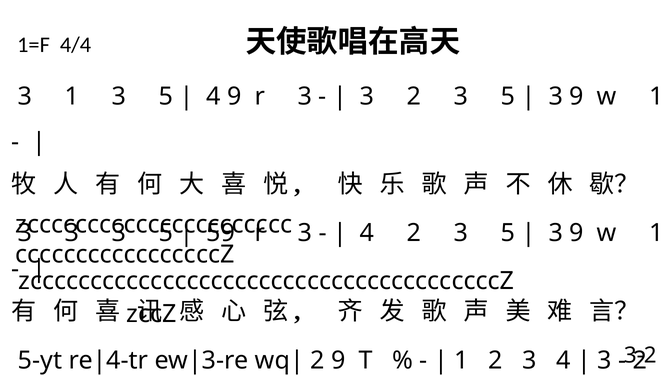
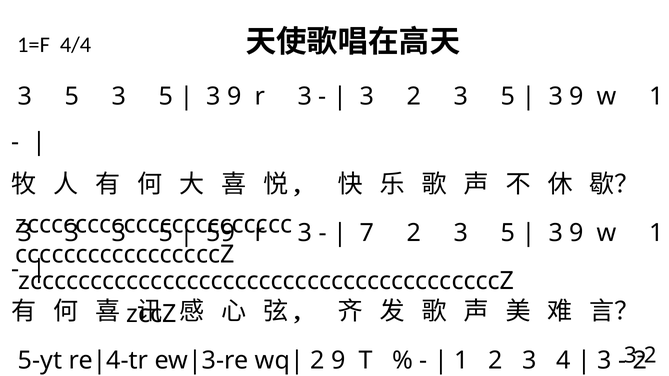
1: 1 -> 5 (72, 97)
4: 4 -> 3 (214, 97)
4: 4 -> 7 (367, 233)
